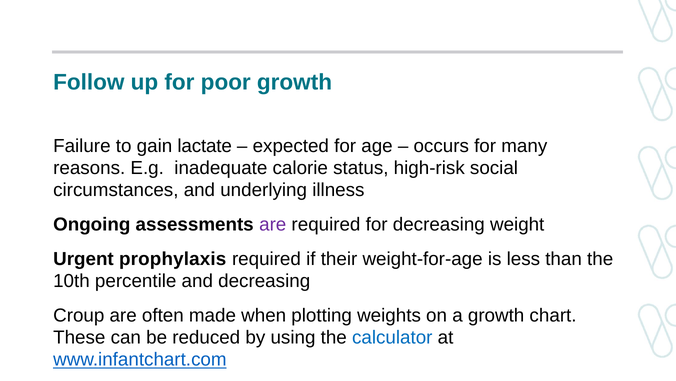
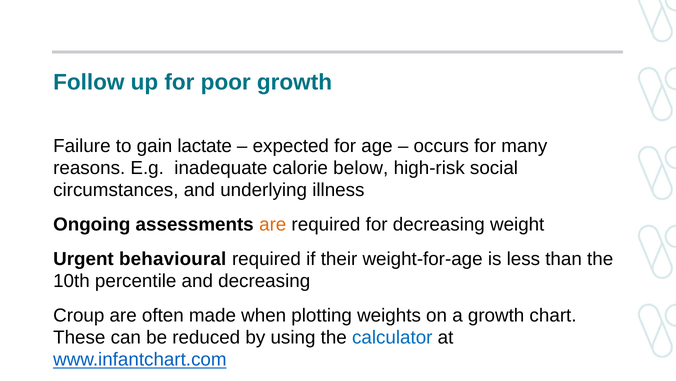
status: status -> below (361, 168)
are colour: purple -> orange (273, 224)
prophylaxis: prophylaxis -> behavioural (173, 259)
